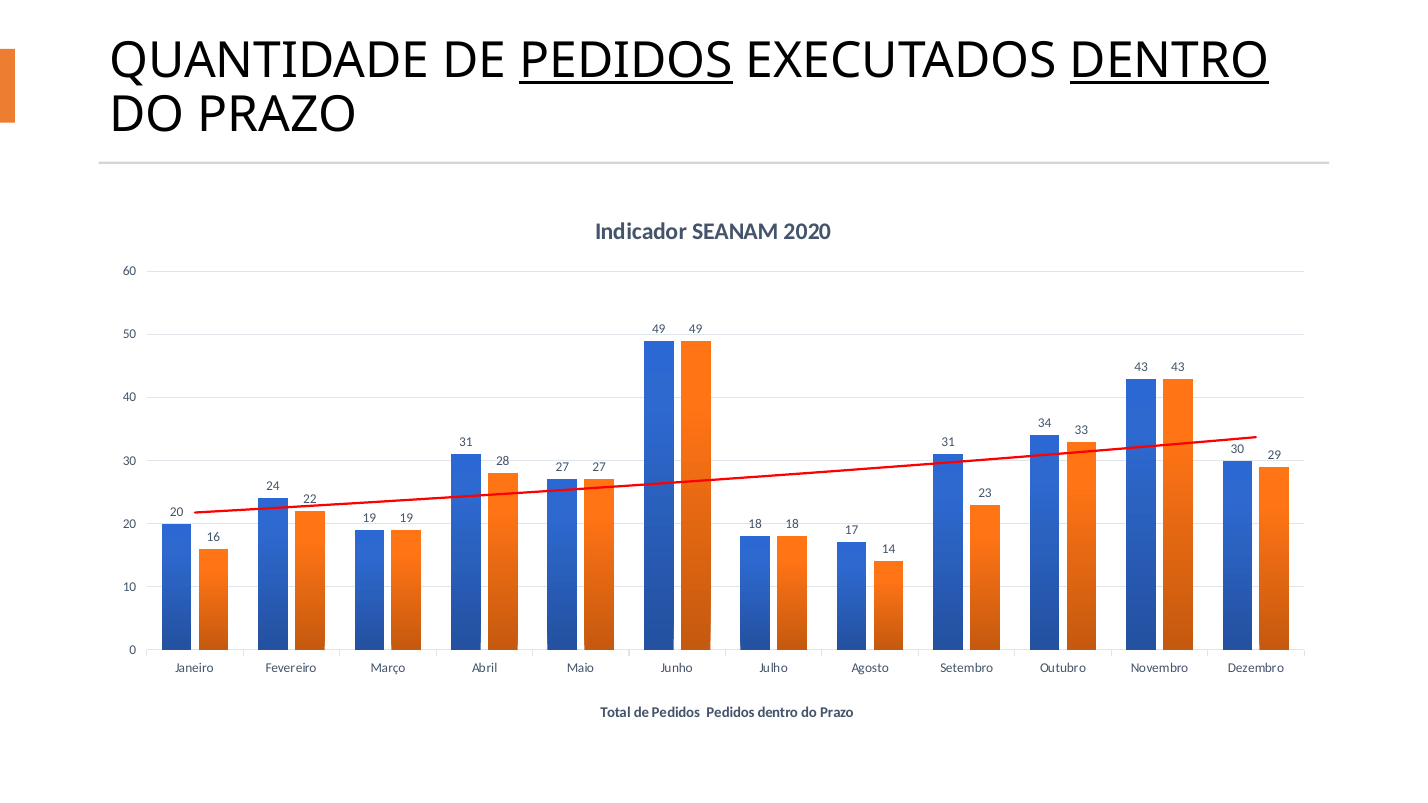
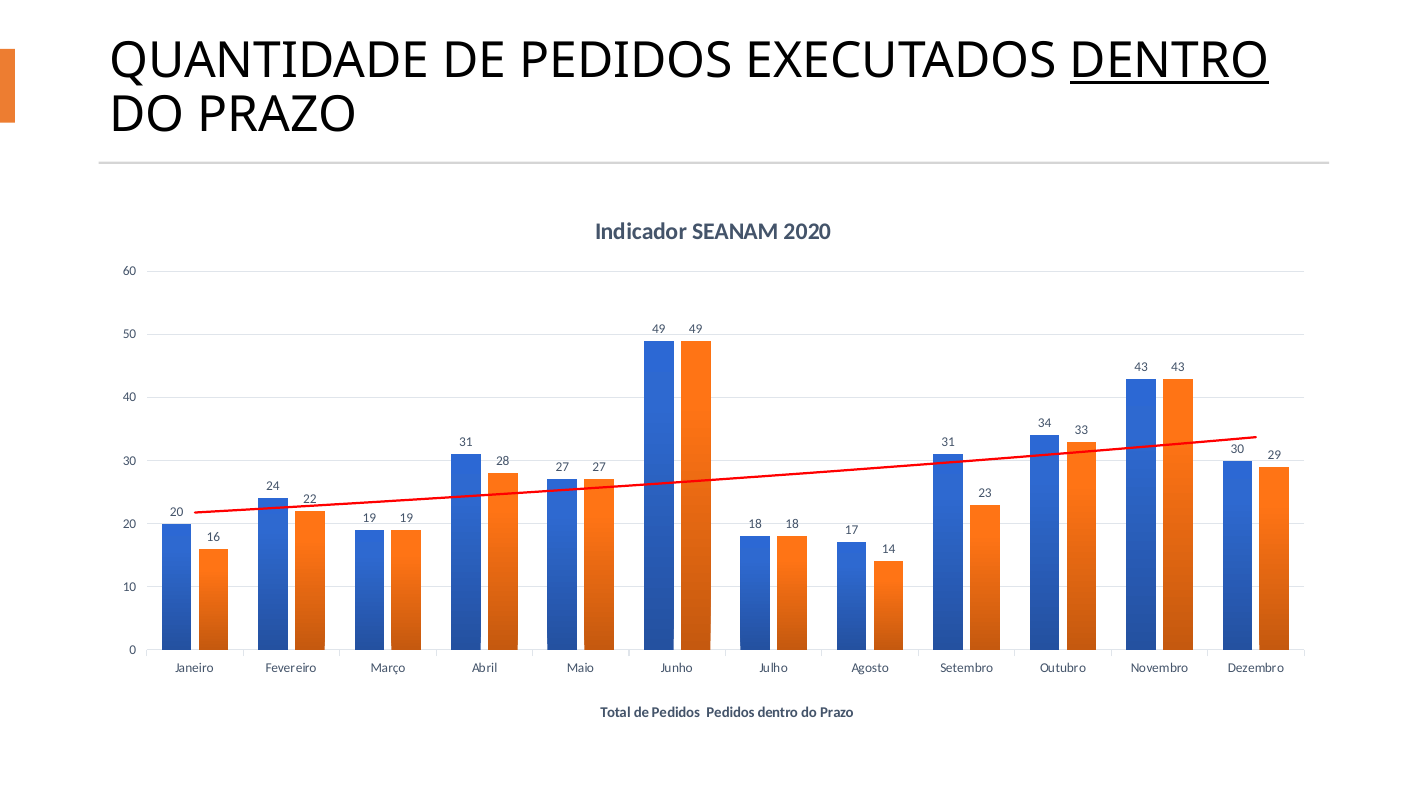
PEDIDOS underline: present -> none (626, 61)
